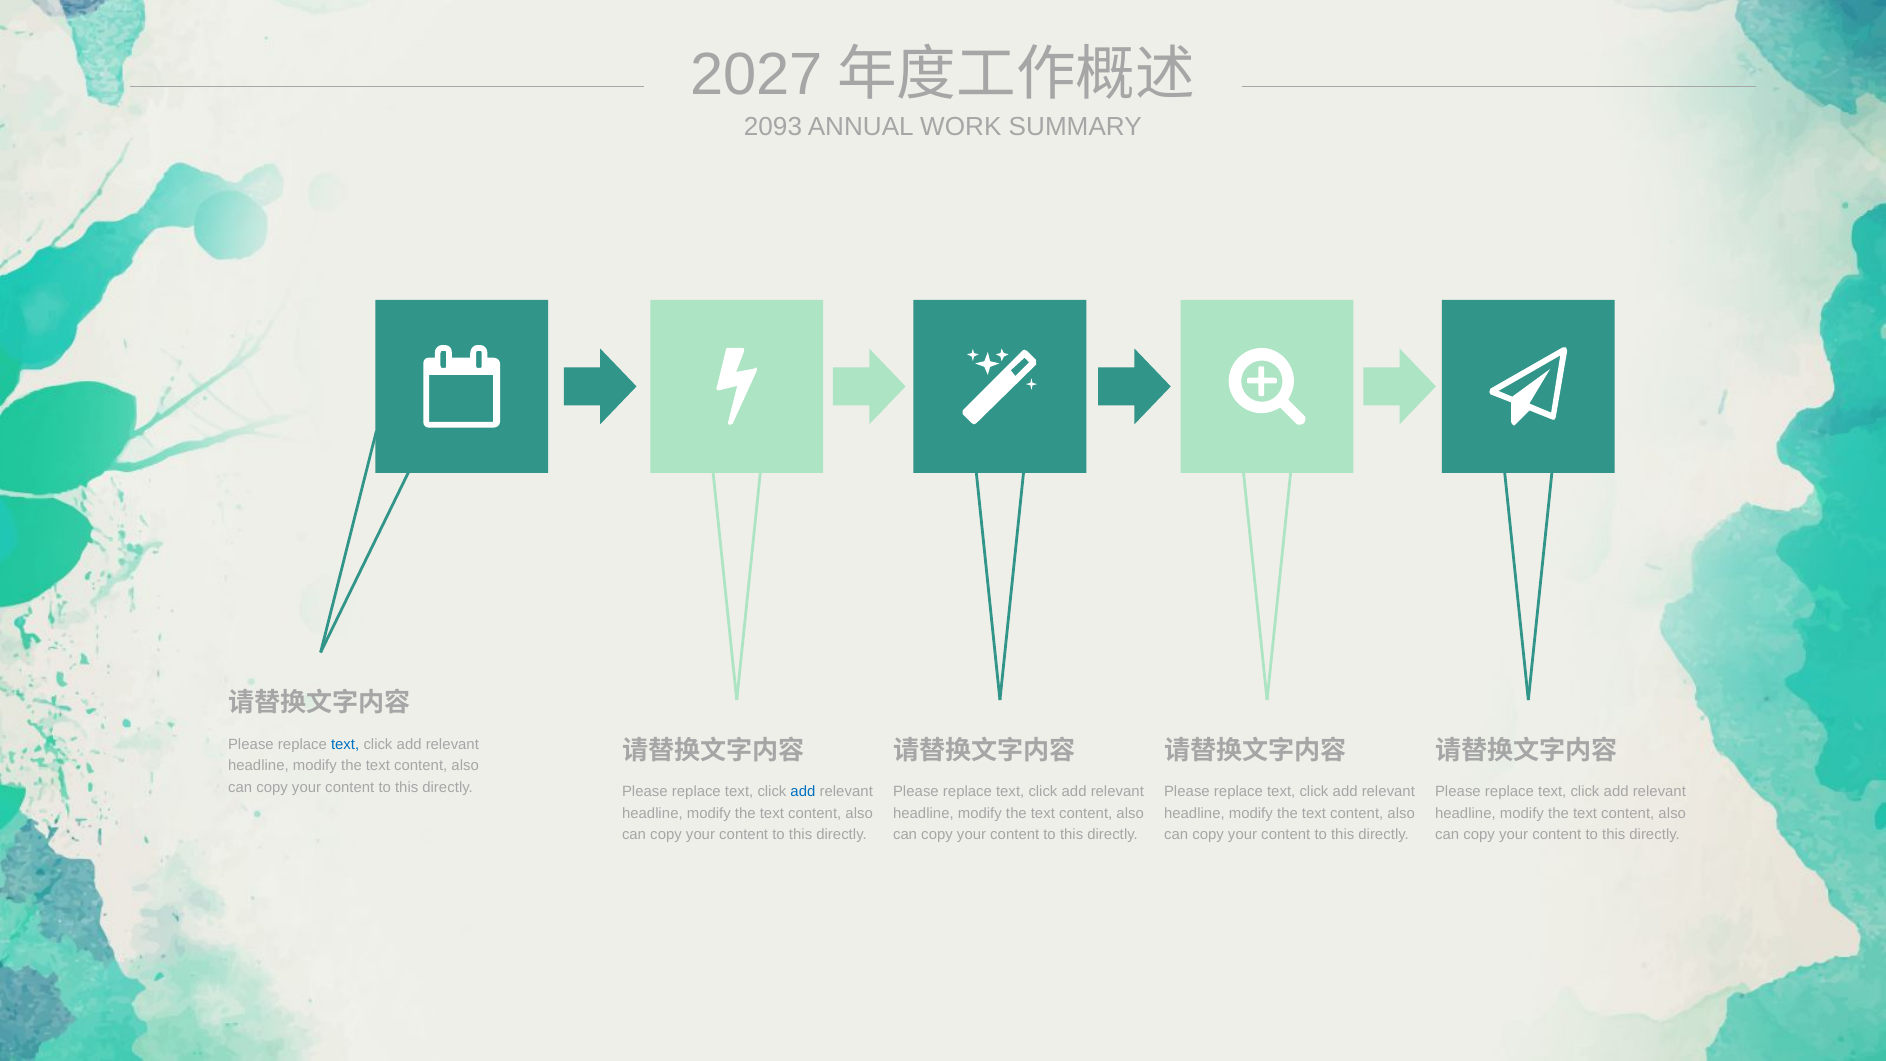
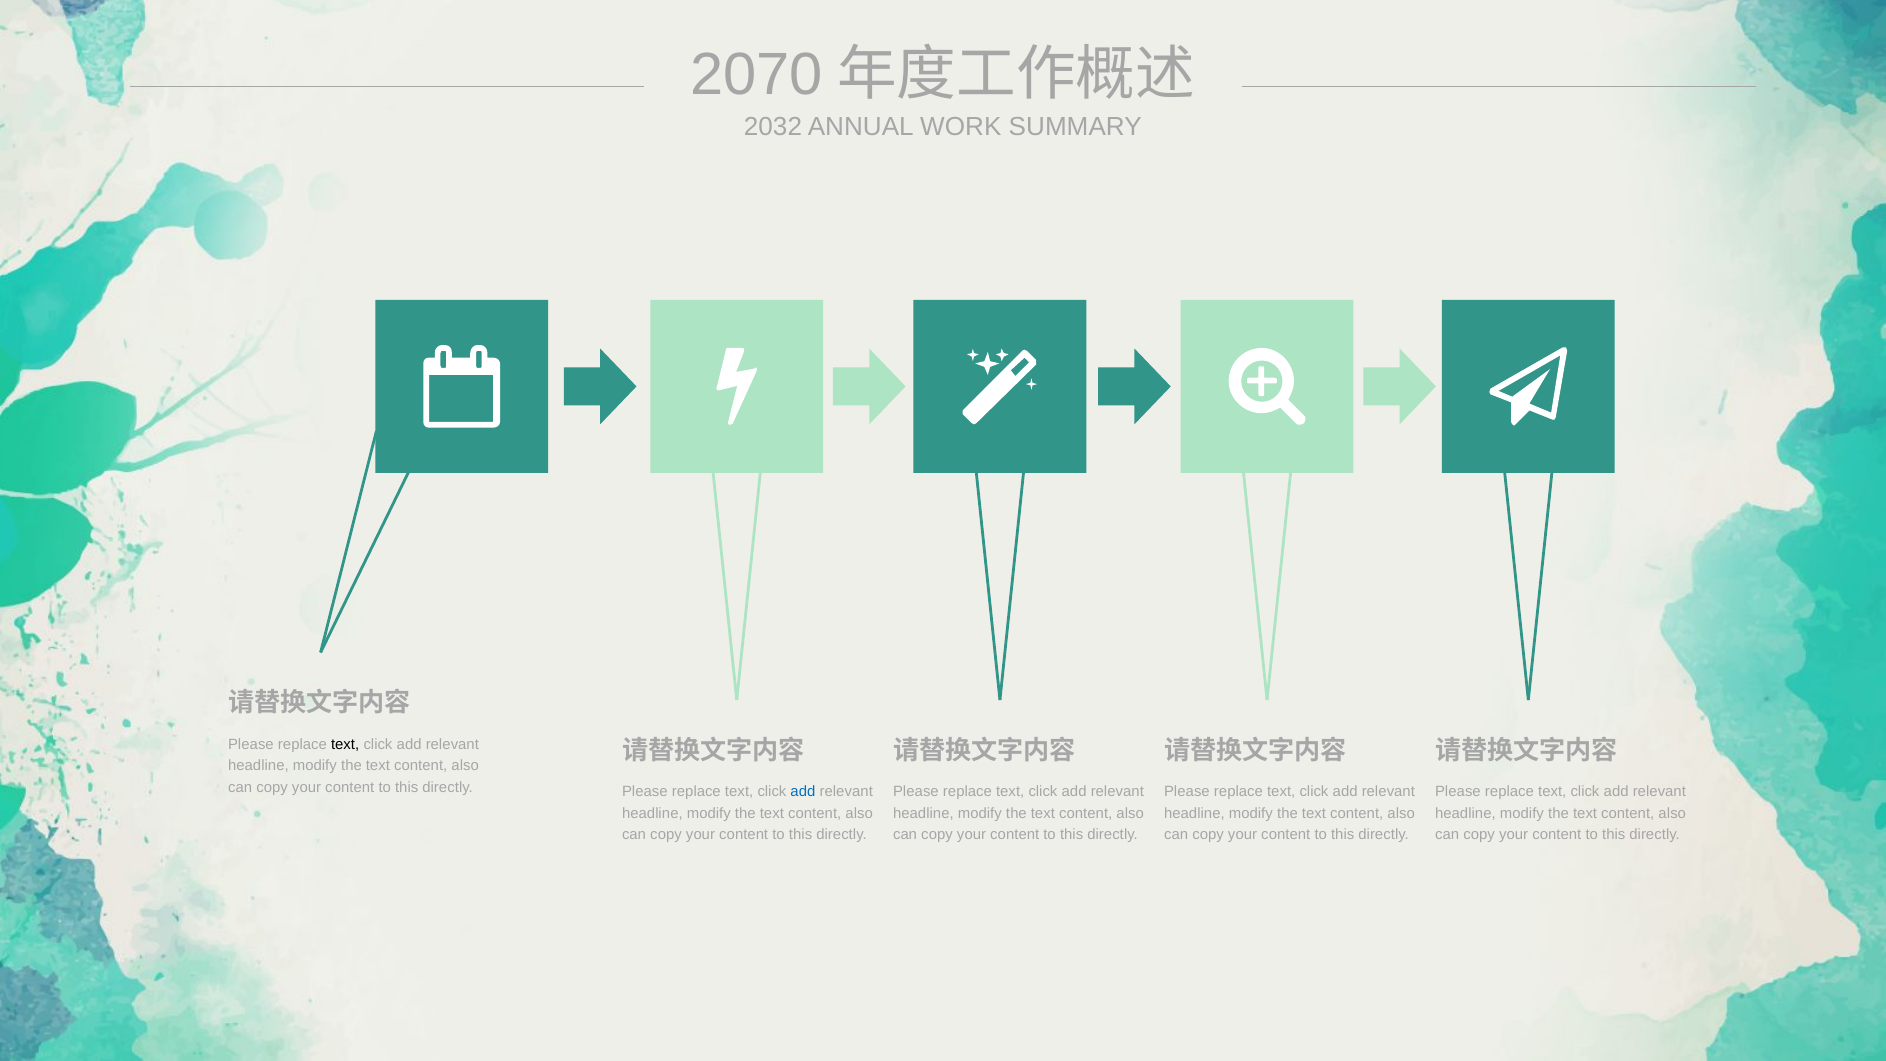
2027: 2027 -> 2070 (757, 74)
2093: 2093 -> 2032 (773, 127)
text colour: blue -> black (345, 744)
